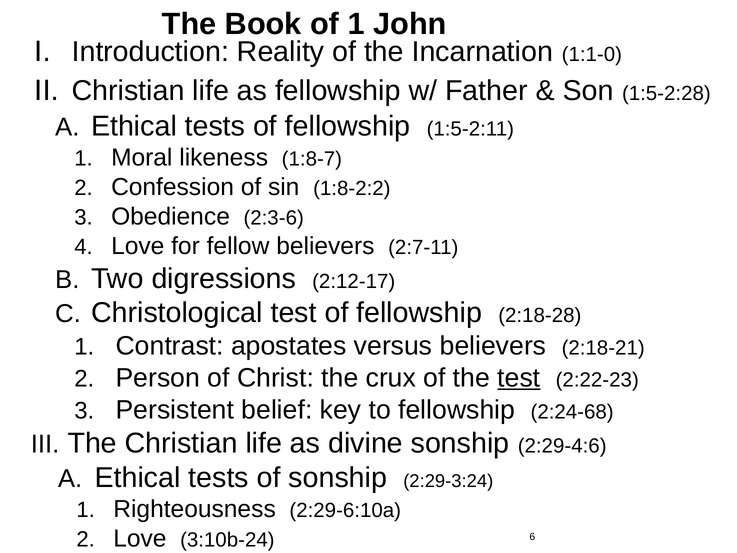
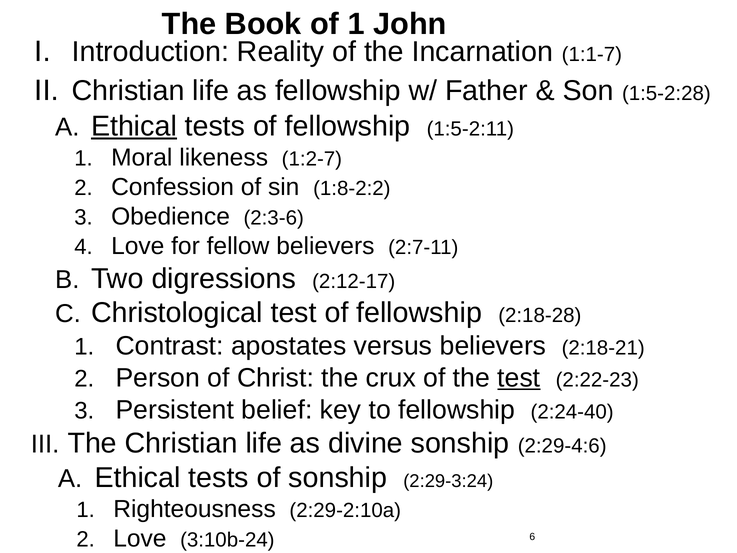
1:1-0: 1:1-0 -> 1:1-7 (592, 54)
Ethical underline: none -> present (134, 126)
1:8-7: 1:8-7 -> 1:2-7 (312, 159)
2:24-68: 2:24-68 -> 2:24-40 (572, 412)
2:29-6:10a: 2:29-6:10a -> 2:29-2:10a (345, 510)
